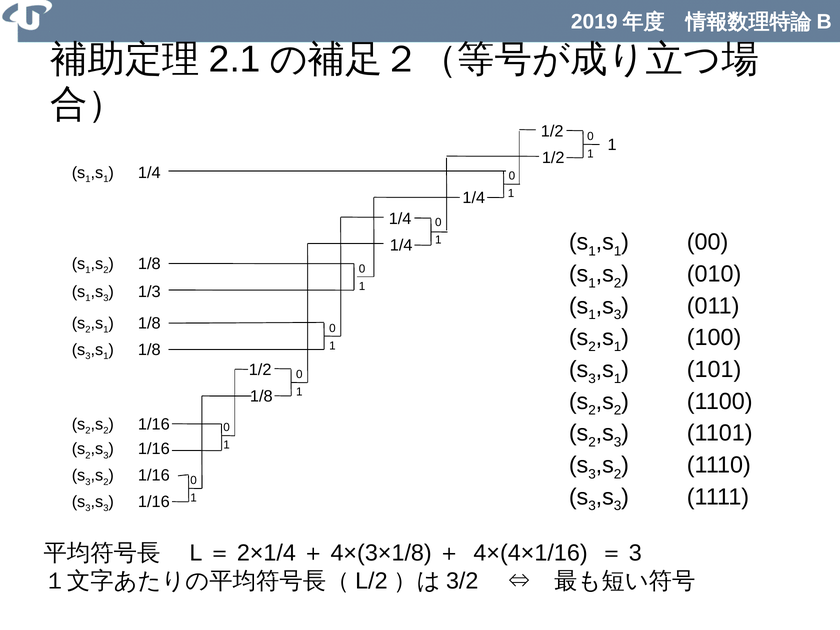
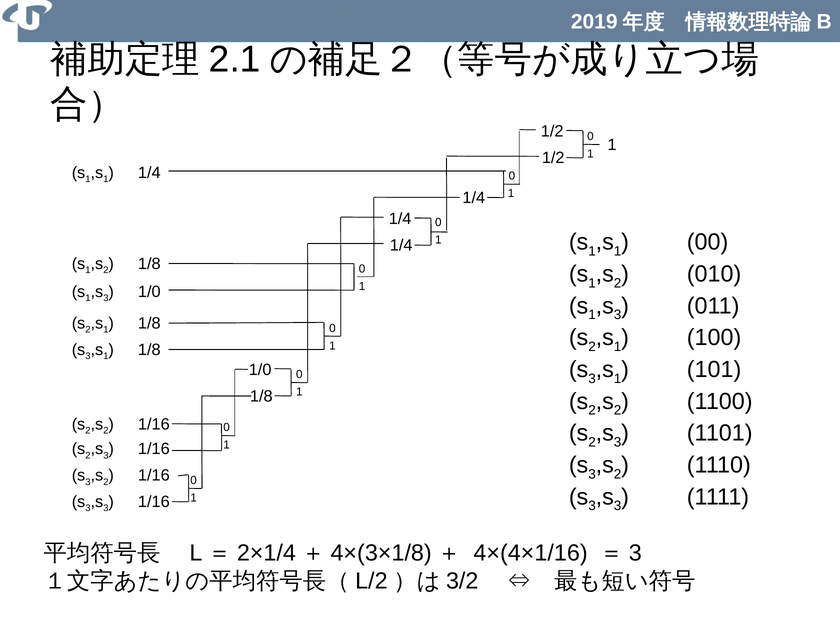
1/3: 1/3 -> 1/0 (149, 292)
1/2: 1/2 -> 1/0 (260, 370)
